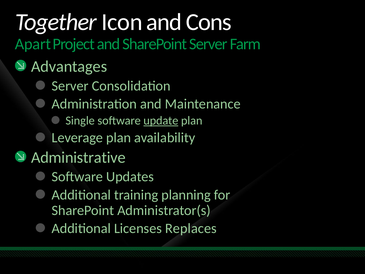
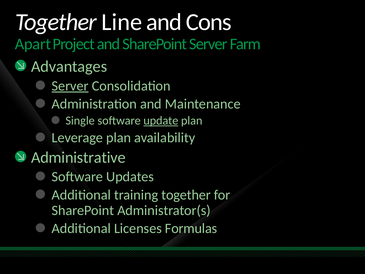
Icon: Icon -> Line (122, 22)
Server underline: none -> present (70, 86)
training planning: planning -> together (186, 195)
Replaces: Replaces -> Formulas (191, 228)
